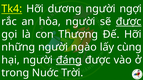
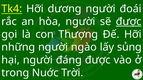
ngợi: ngợi -> đoái (131, 9)
cùng: cùng -> sủng (129, 47)
đáng underline: present -> none (69, 60)
